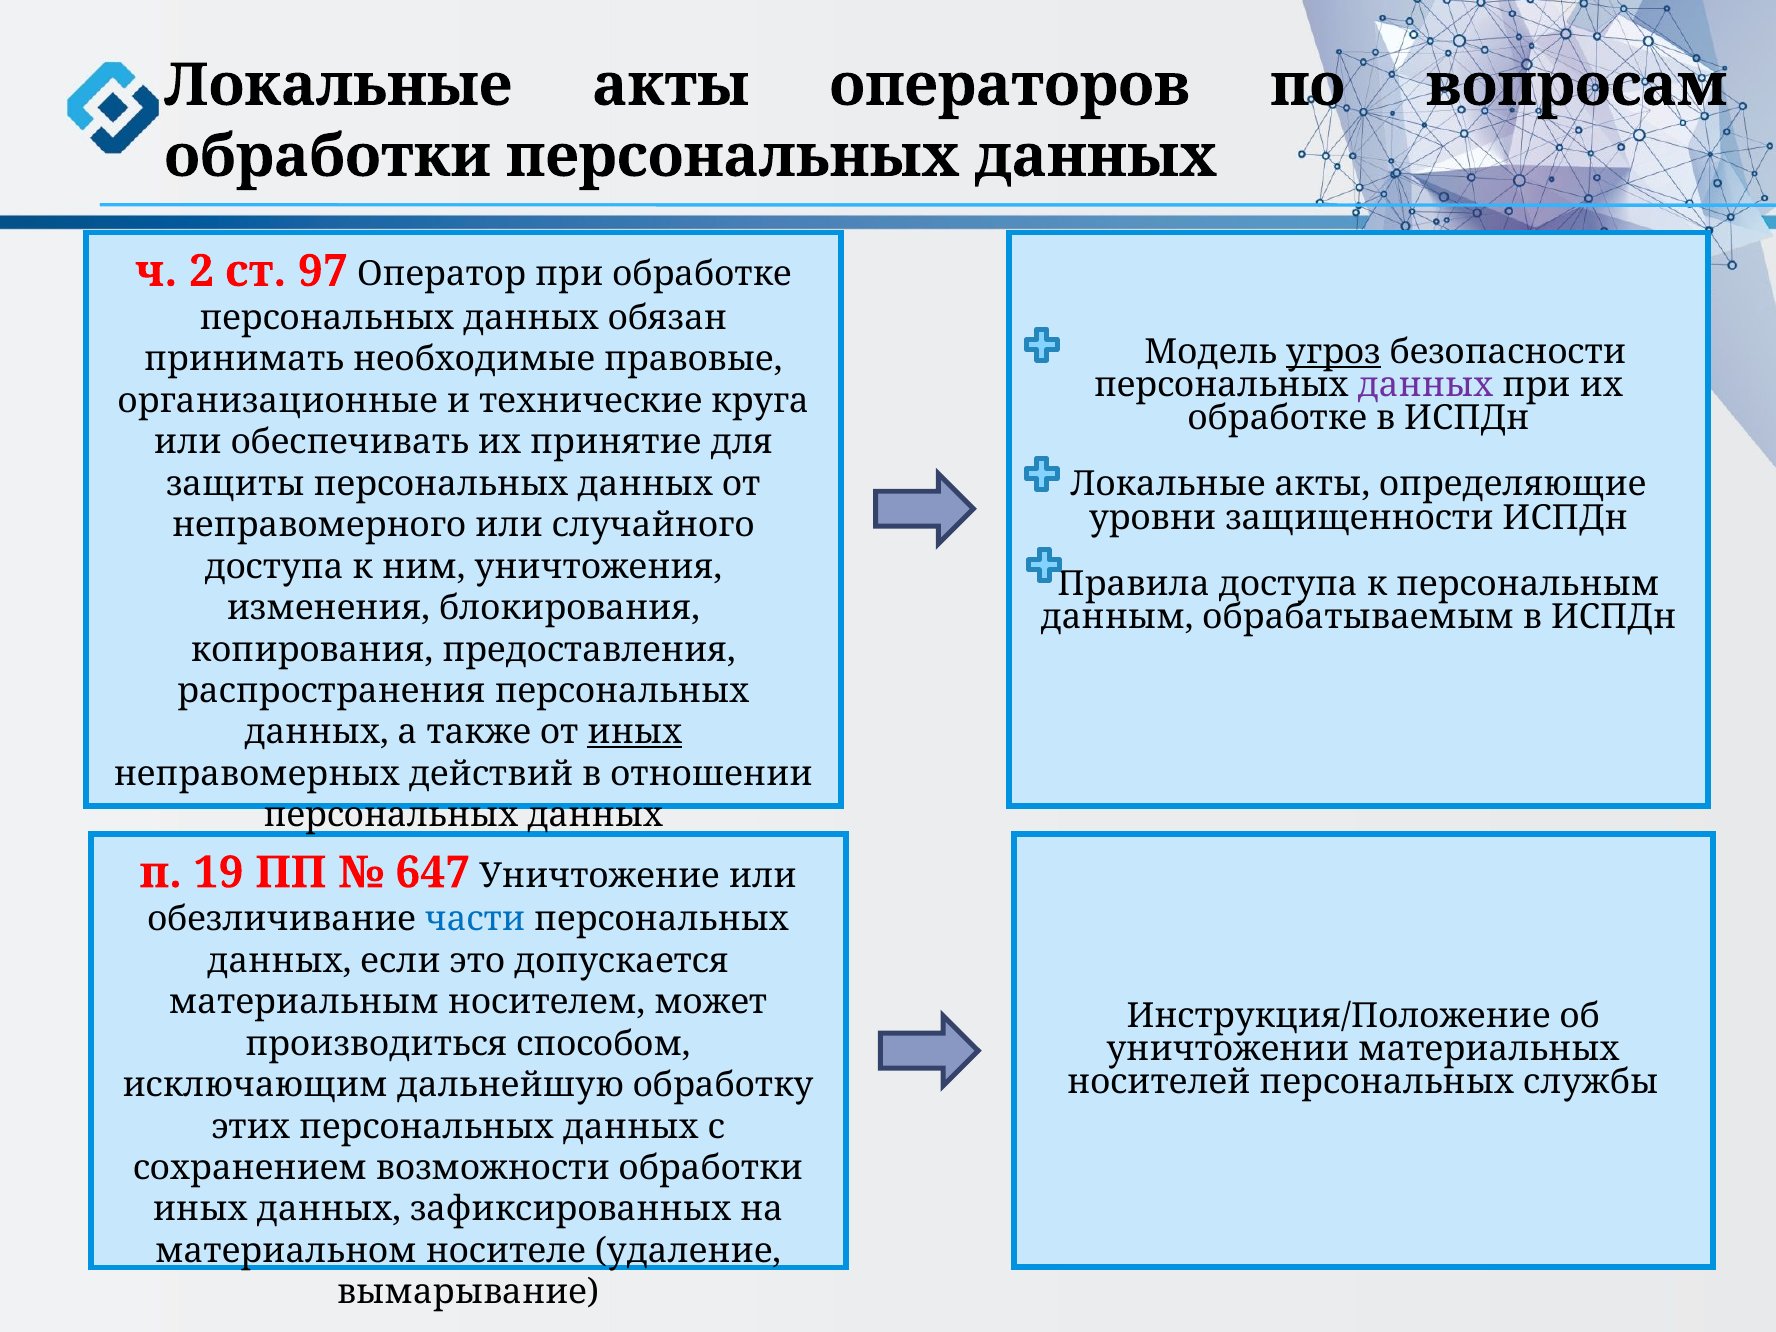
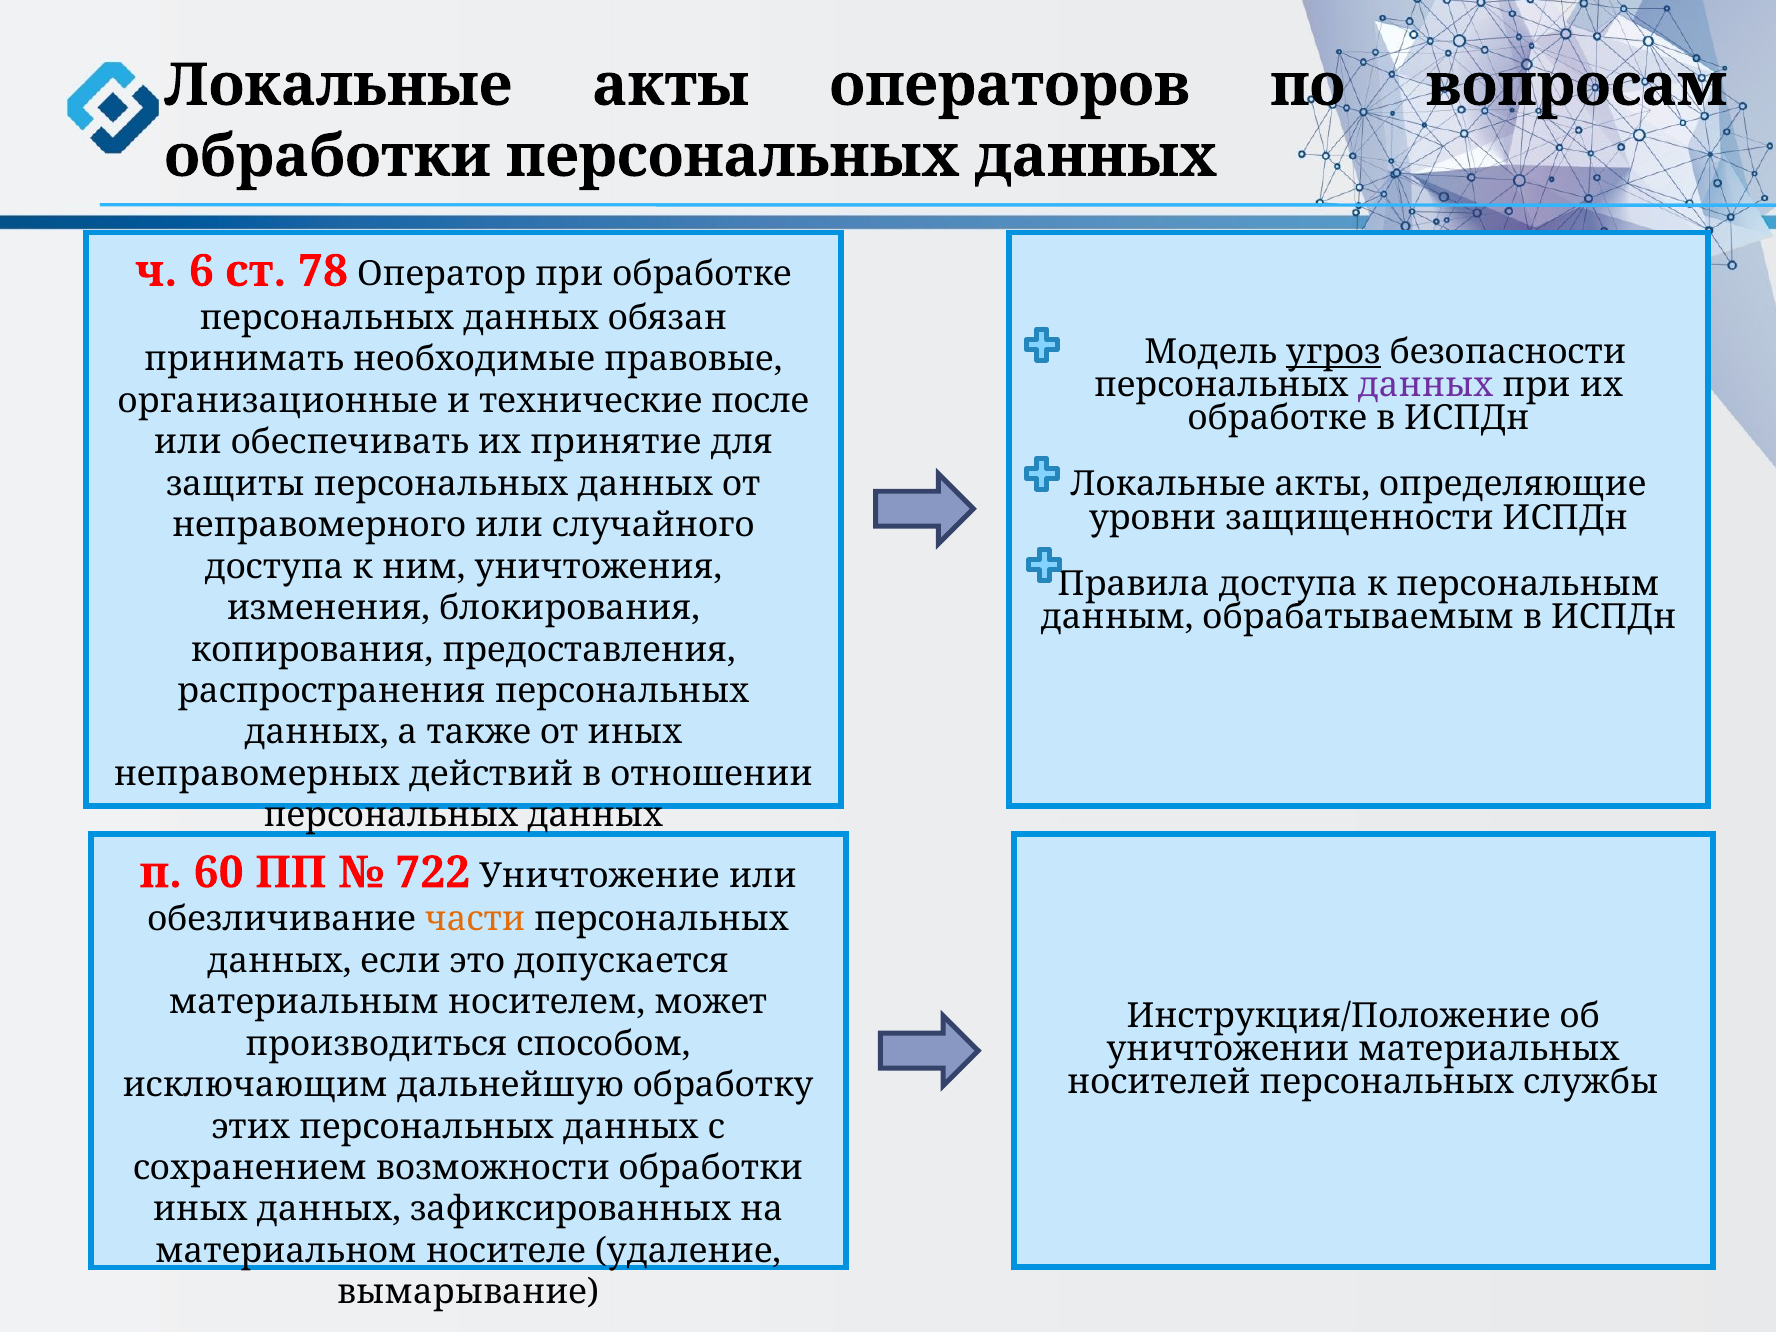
2: 2 -> 6 (201, 271)
97: 97 -> 78 (323, 271)
круга: круга -> после (760, 401)
иных underline: present -> none (635, 733)
19: 19 -> 60 (219, 873)
647: 647 -> 722 (433, 873)
части colour: blue -> orange (475, 919)
